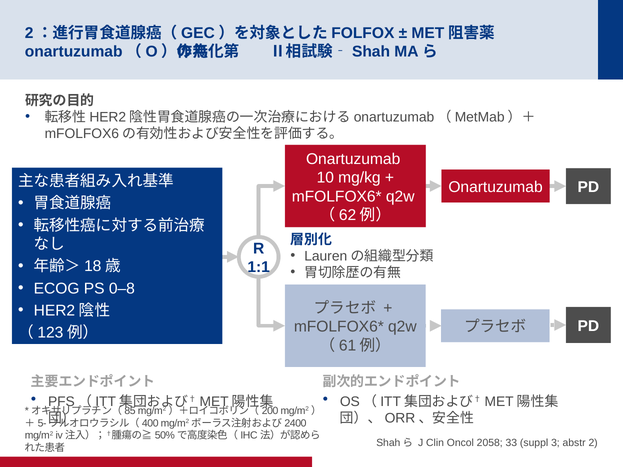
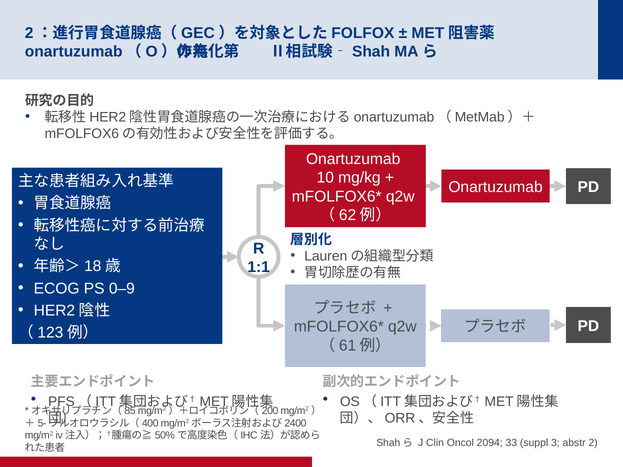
0–8: 0–8 -> 0–9 (122, 289)
2058: 2058 -> 2094 (490, 443)
